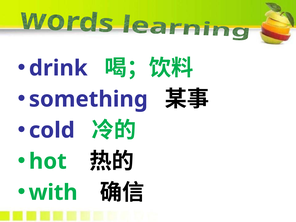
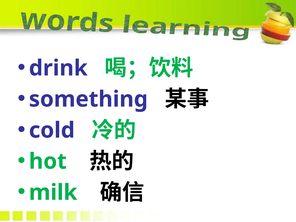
with: with -> milk (53, 192)
